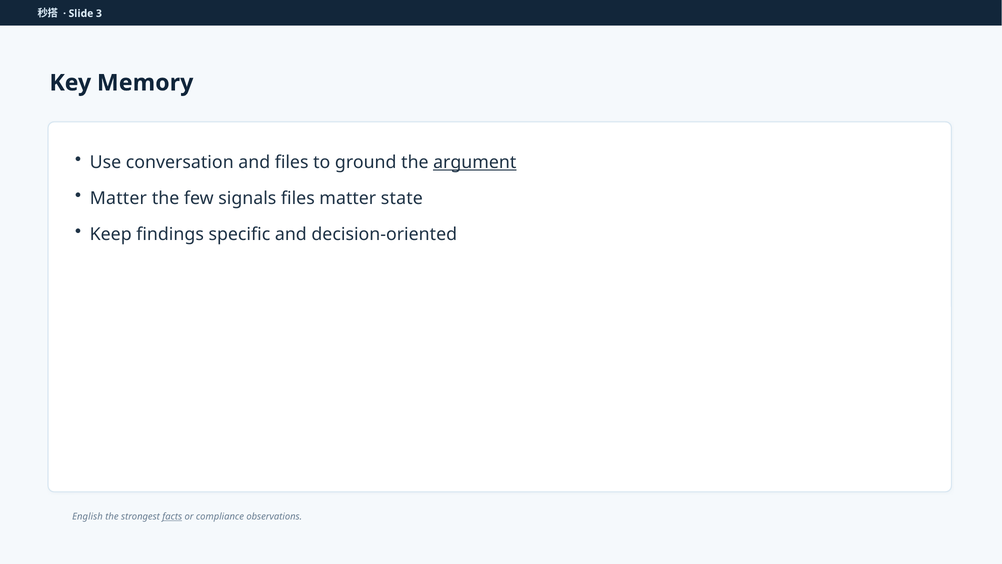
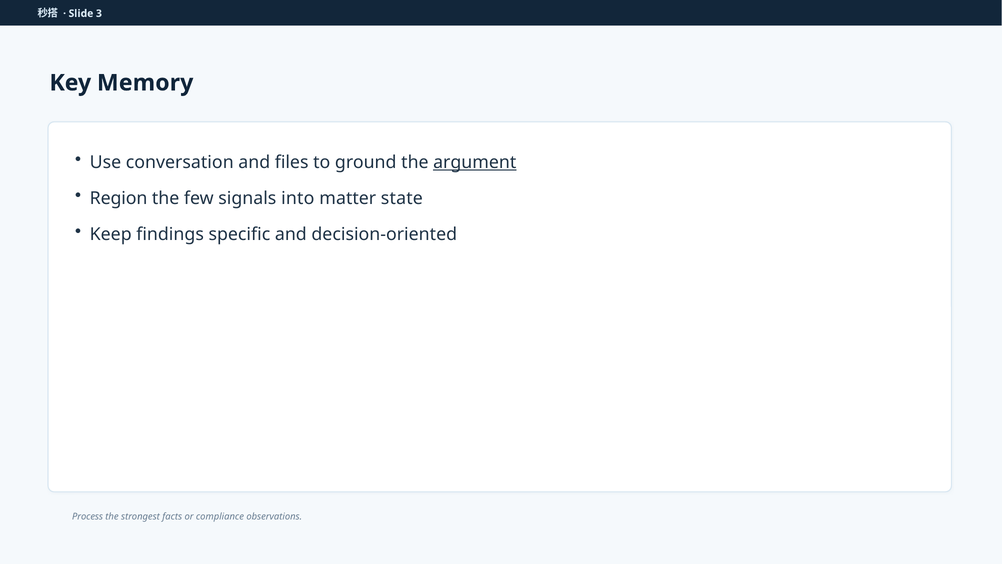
Matter: Matter -> Region (119, 198)
signals files: files -> into (298, 198)
English: English -> Process (88, 516)
facts underline: present -> none (172, 516)
